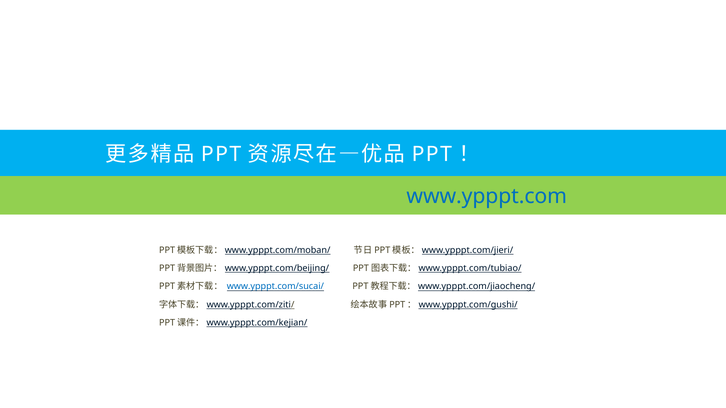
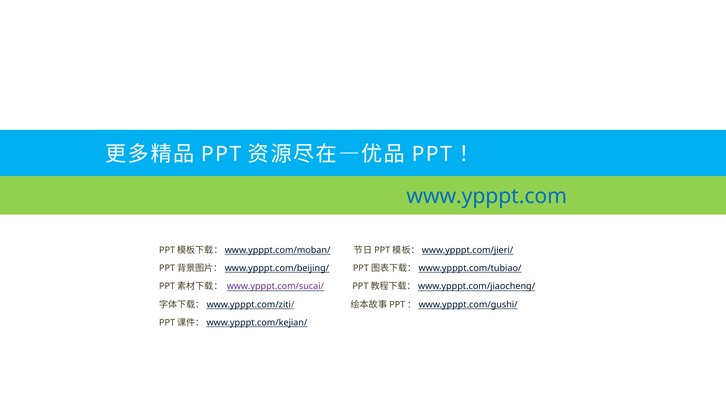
www.ypppt.com/sucai/ colour: blue -> purple (275, 287)
